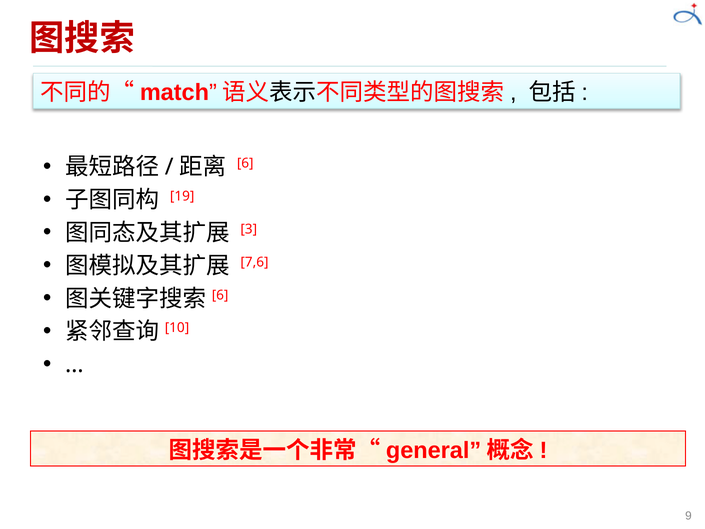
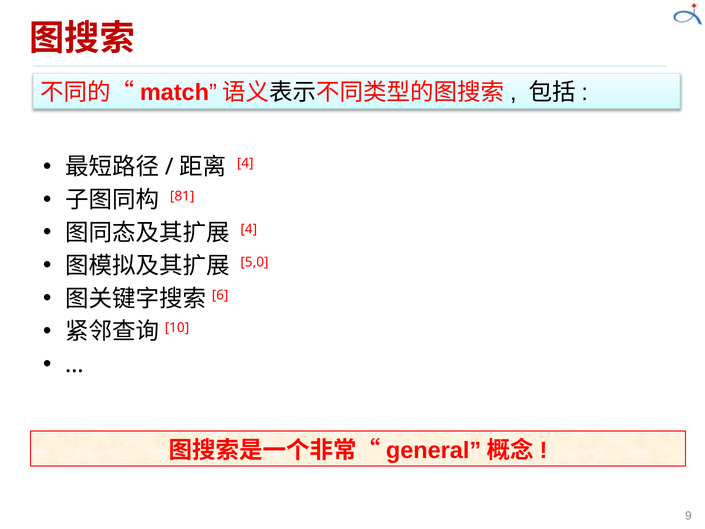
6: 6 -> 4 (245, 163)
19: 19 -> 81 (182, 196)
3: 3 -> 4 (249, 229)
7,6: 7,6 -> 5,0 (254, 262)
